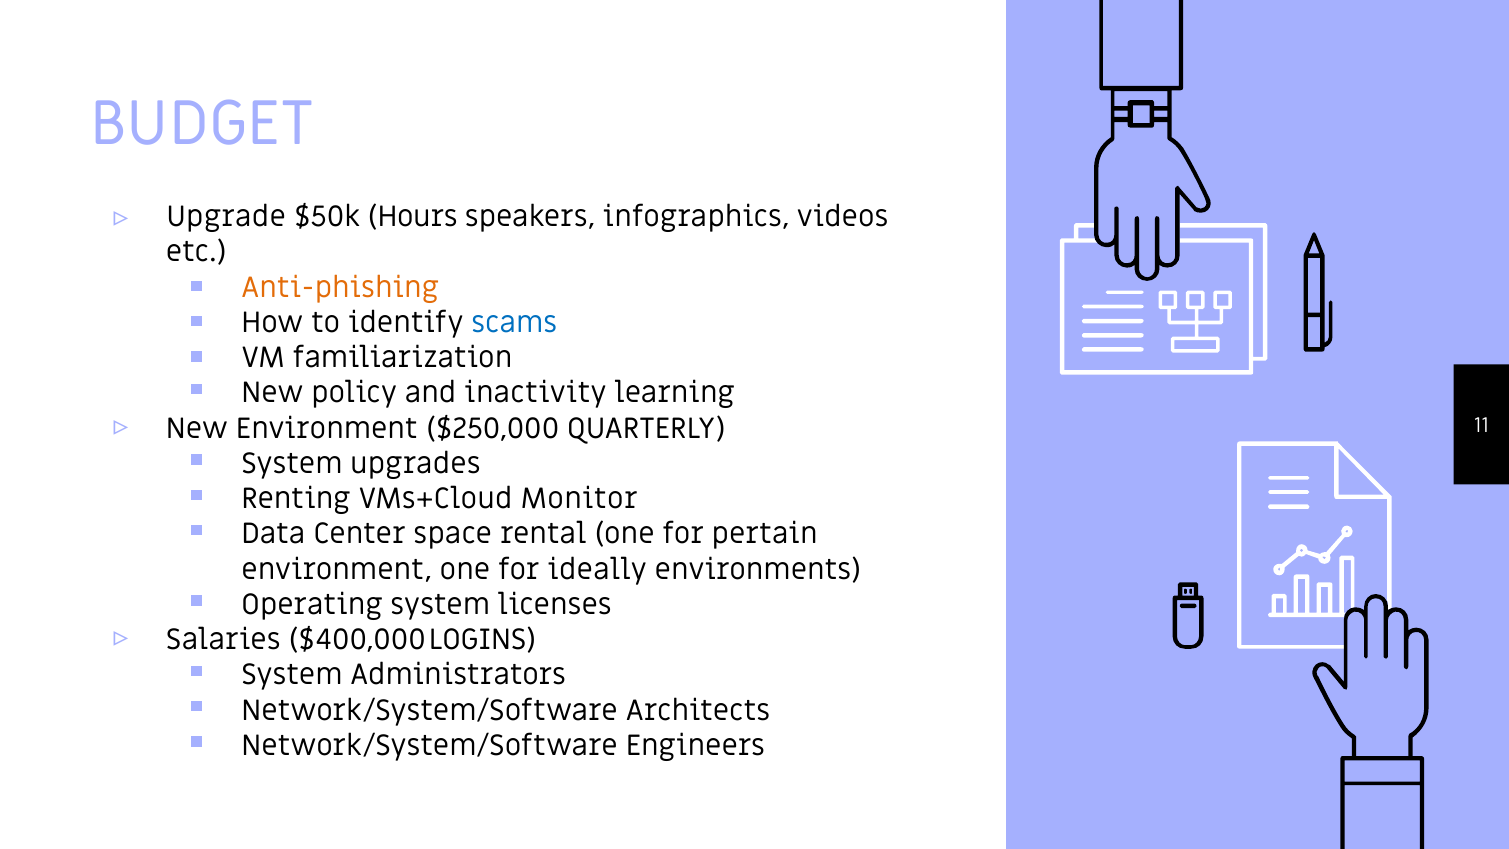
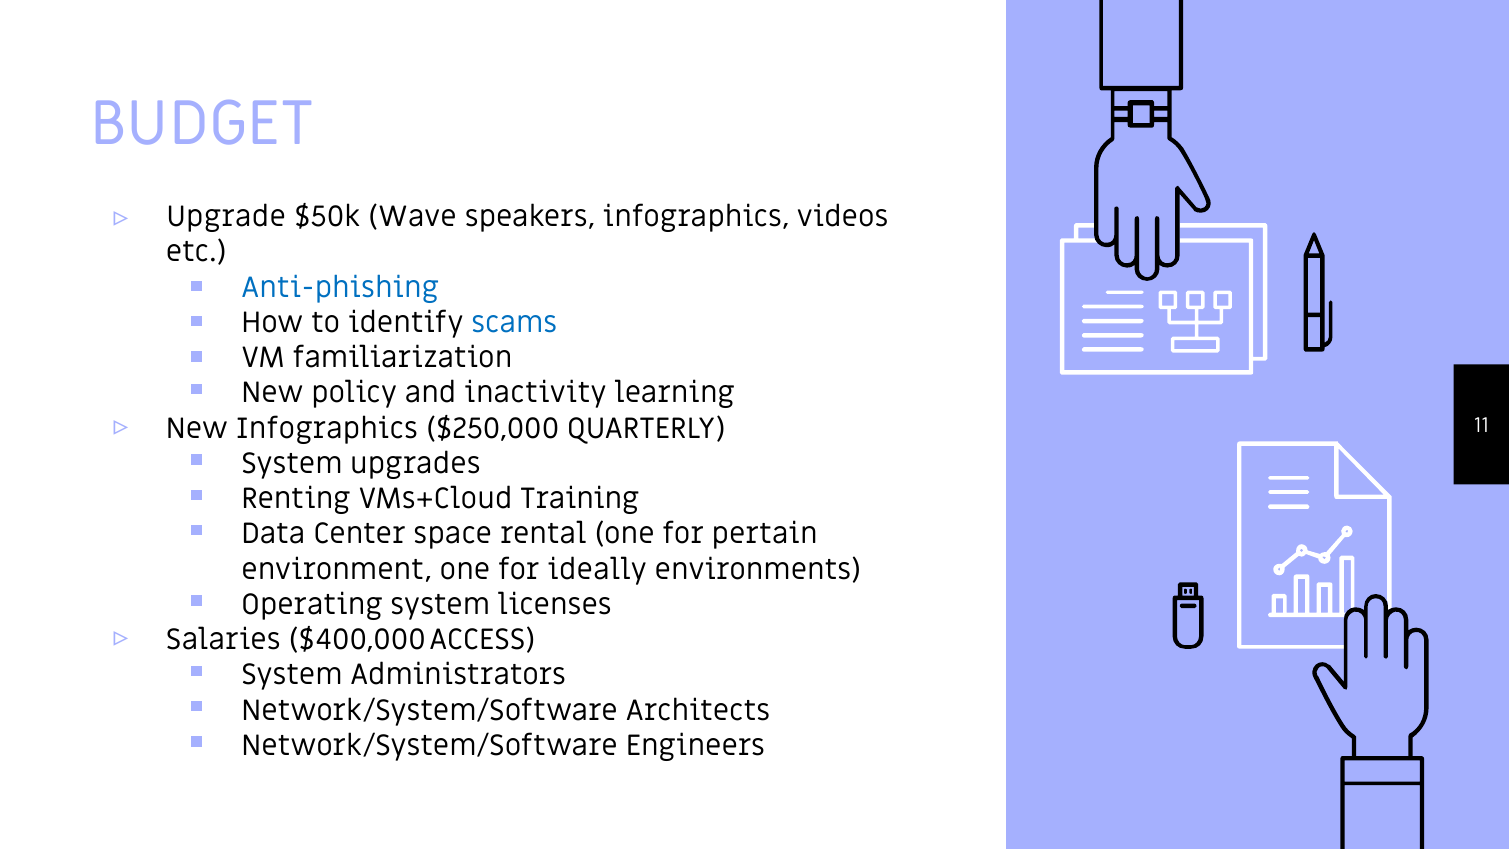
Hours: Hours -> Wave (412, 217)
Anti-phishing colour: orange -> blue (340, 287)
Environment: Environment -> Infographics (327, 428)
Monitor: Monitor -> Training (579, 499)
LOGINS: LOGINS -> ACCESS (482, 640)
